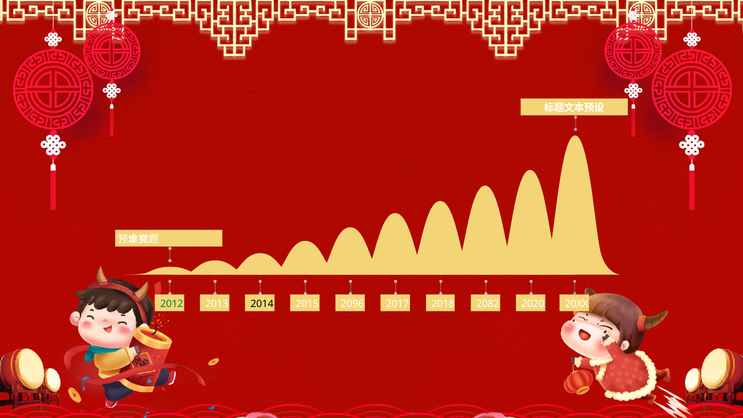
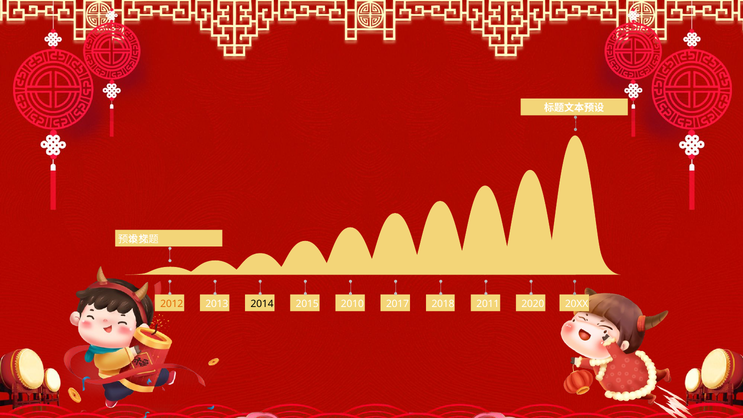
2012 colour: green -> orange (172, 304)
2096: 2096 -> 2010 (352, 304)
2082: 2082 -> 2011 (488, 304)
